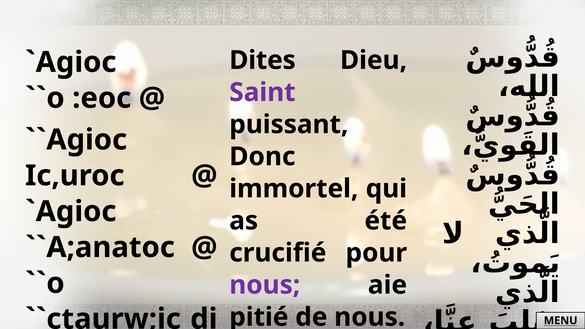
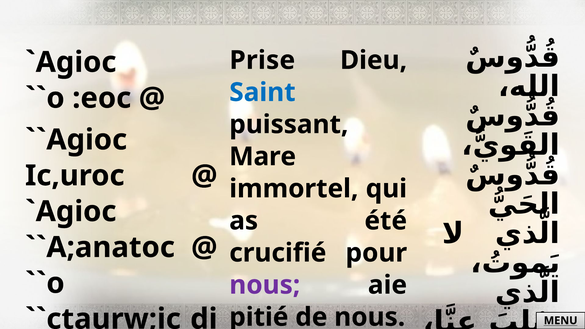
Dites: Dites -> Prise (262, 60)
Saint colour: purple -> blue (262, 92)
Donc: Donc -> Mare (263, 157)
